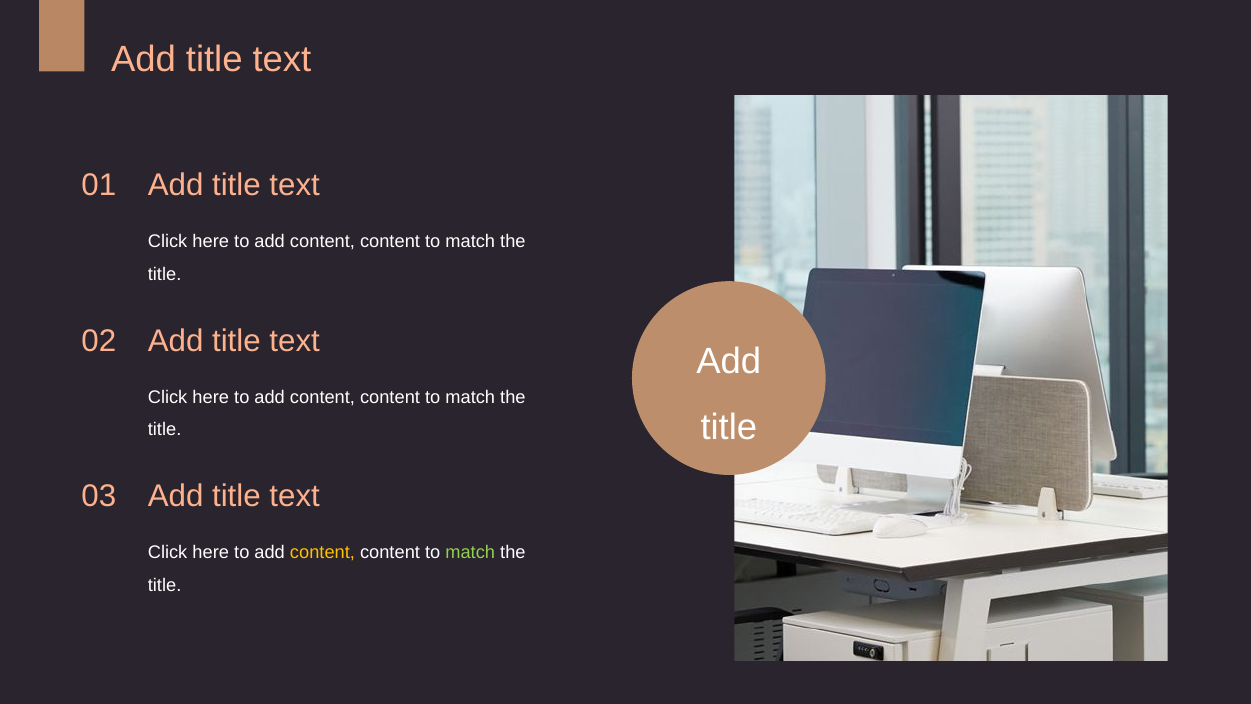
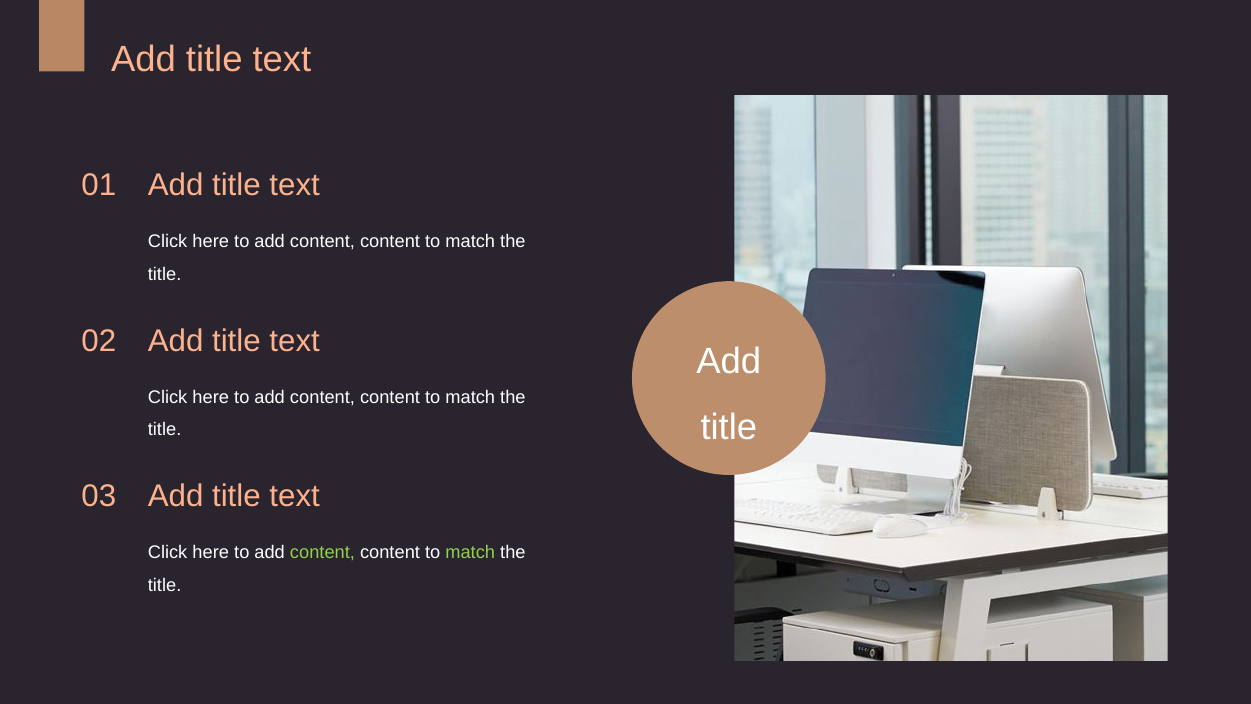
content colour: yellow -> light green (322, 552)
